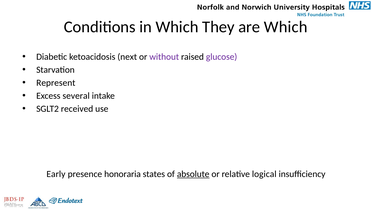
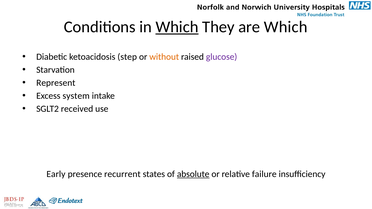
Which underline: none -> present (177, 27)
next: next -> step (127, 57)
without colour: purple -> orange (164, 57)
several: several -> system (76, 96)
honoraria: honoraria -> recurrent (122, 174)
logical: logical -> failure (264, 174)
